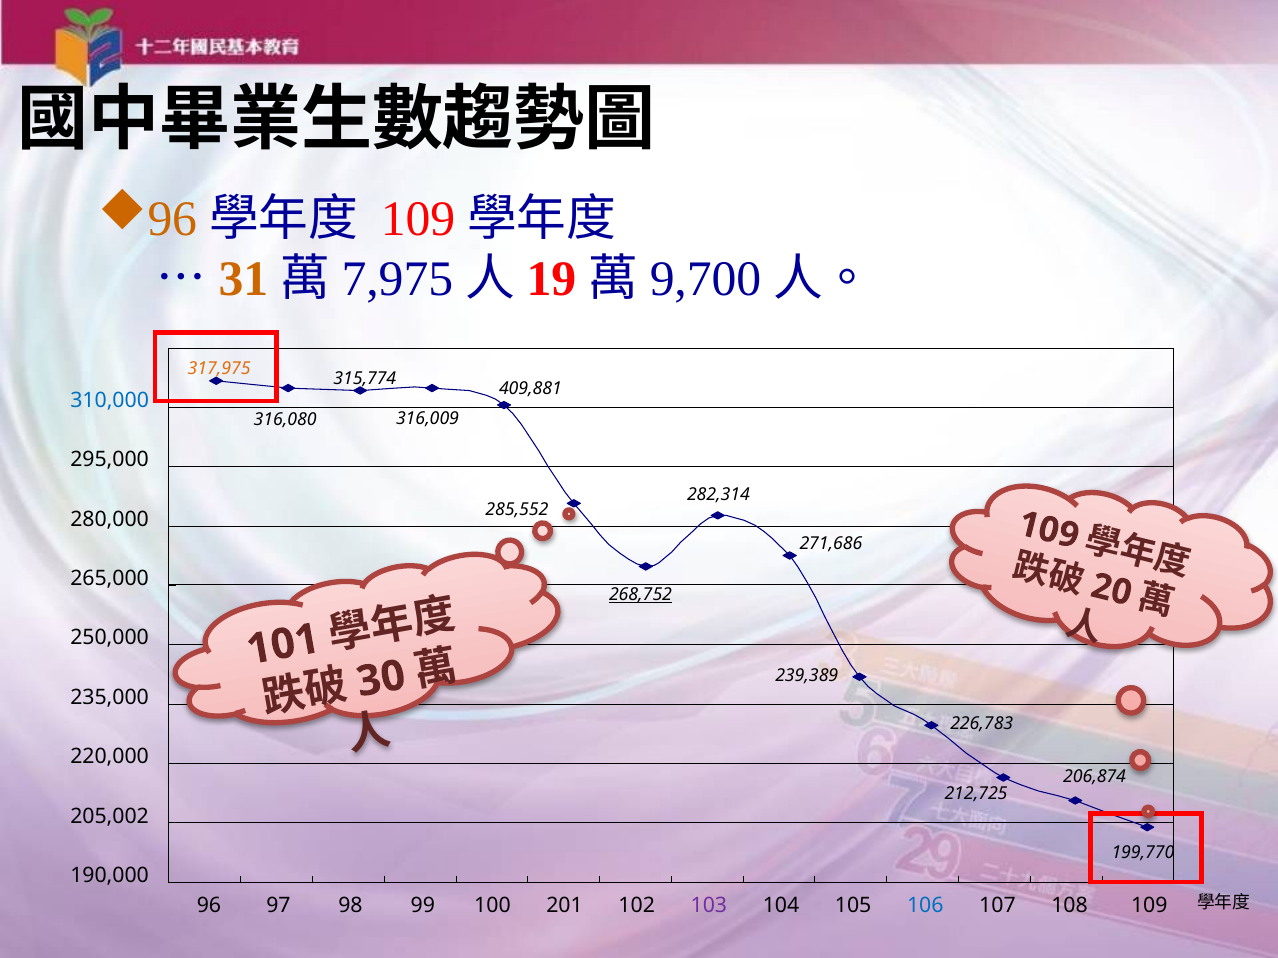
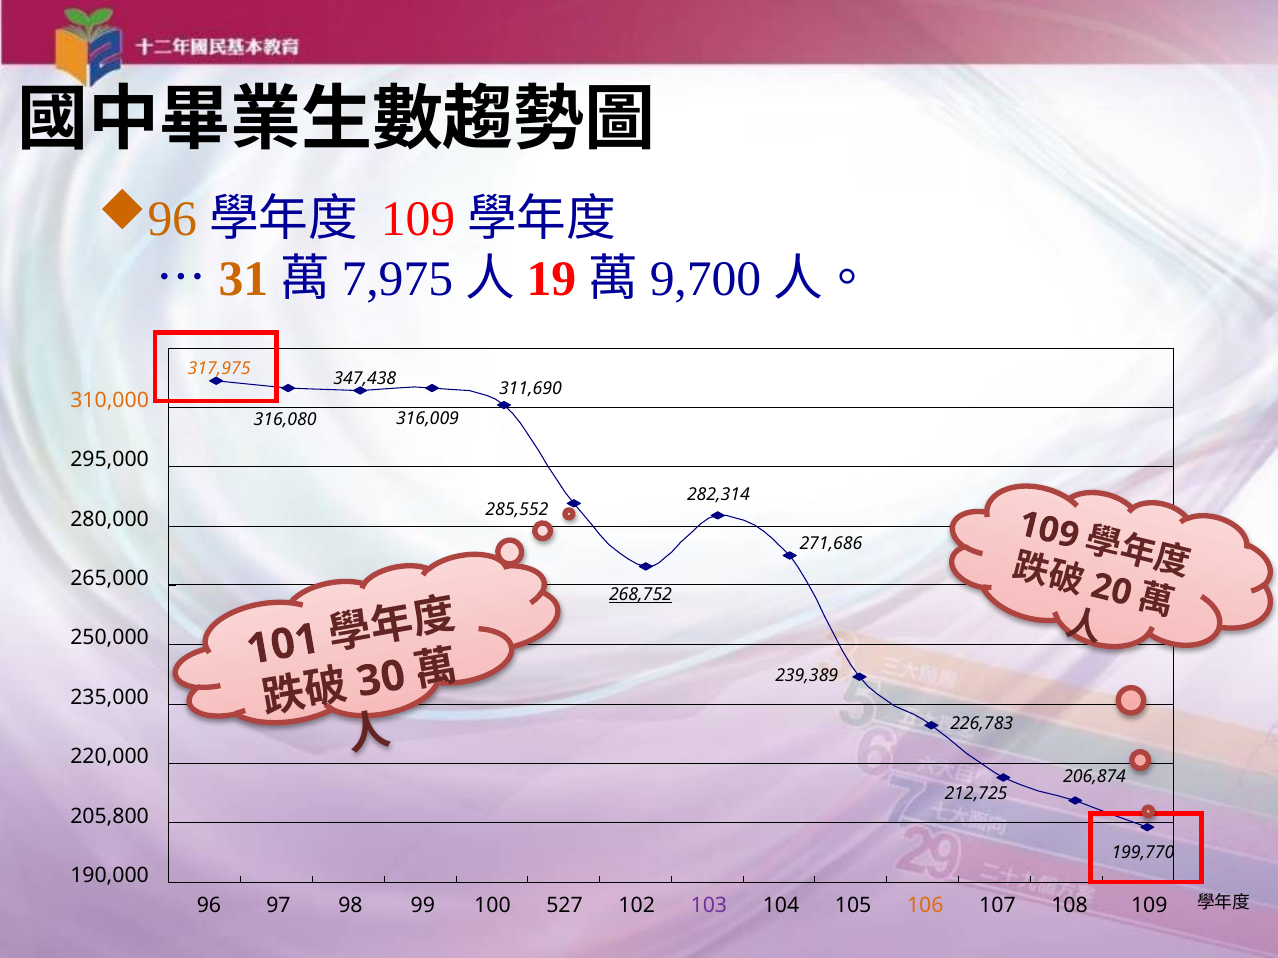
315,774: 315,774 -> 347,438 (365, 379)
409,881: 409,881 -> 311,690 (530, 389)
310,000 colour: blue -> orange (110, 401)
205,002: 205,002 -> 205,800 (110, 817)
201: 201 -> 527 (565, 906)
106 colour: blue -> orange (925, 906)
